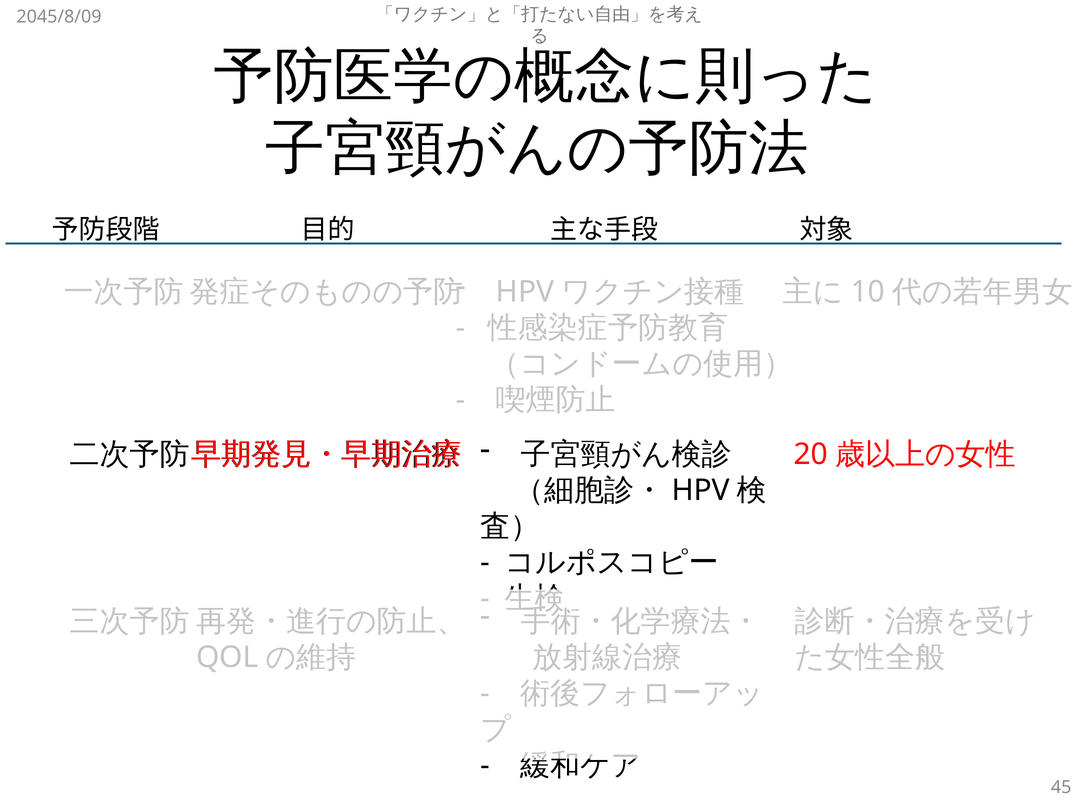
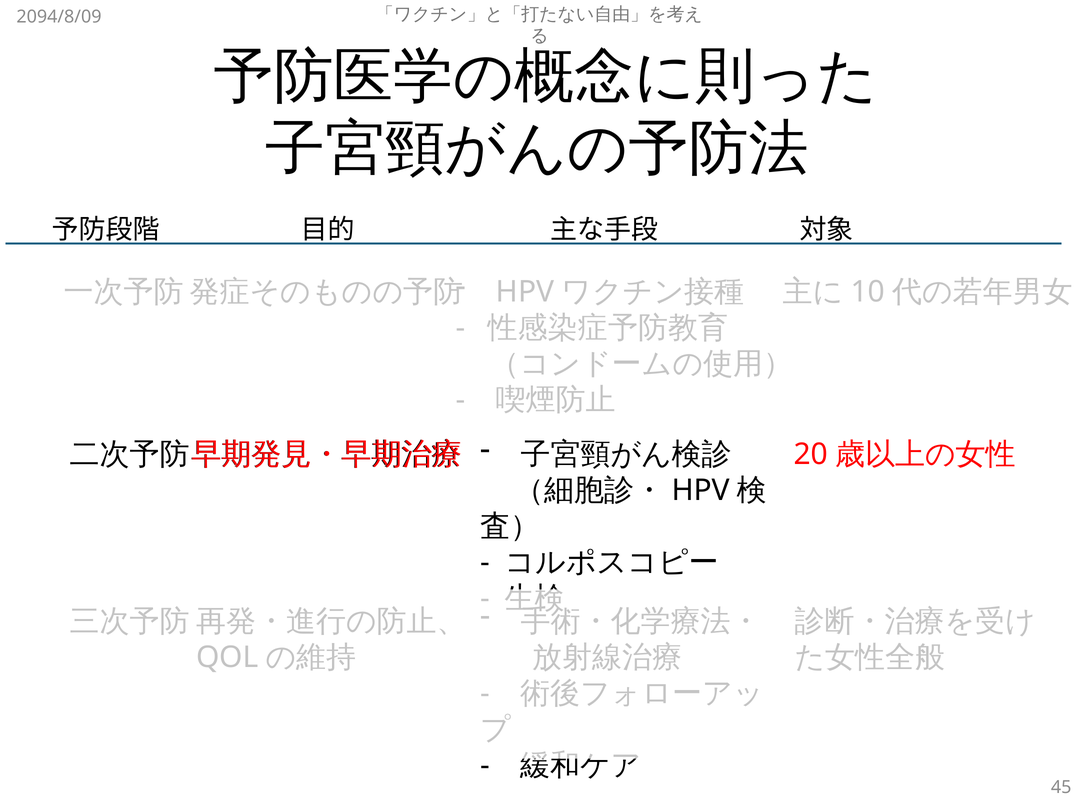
2045/8/09: 2045/8/09 -> 2094/8/09 (59, 17)
